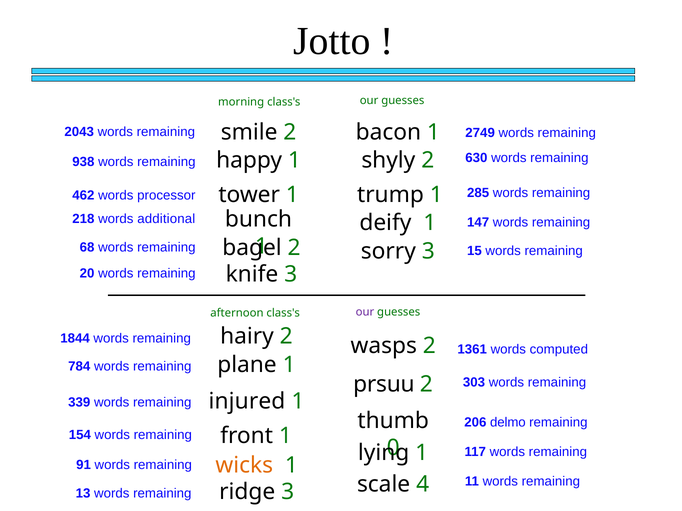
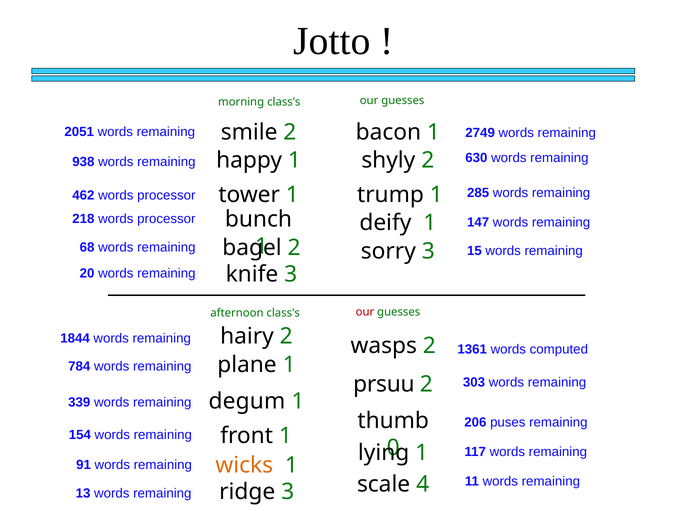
2043: 2043 -> 2051 (79, 132)
218 words additional: additional -> processor (166, 219)
our colour: purple -> red (365, 312)
injured: injured -> degum (247, 402)
delmo: delmo -> puses (508, 423)
